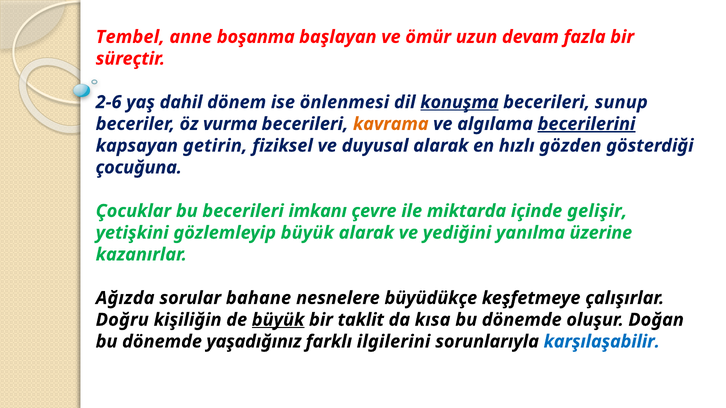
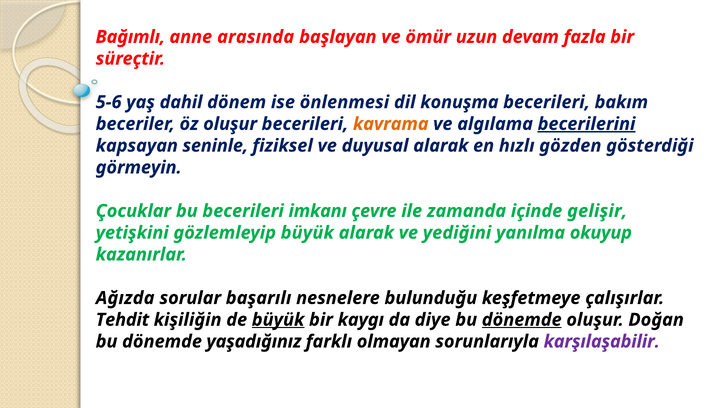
Tembel: Tembel -> Bağımlı (130, 37)
boşanma: boşanma -> arasında (256, 37)
2-6: 2-6 -> 5-6 (109, 102)
konuşma underline: present -> none (459, 102)
sunup: sunup -> bakım (621, 102)
öz vurma: vurma -> oluşur (230, 124)
getirin: getirin -> seninle (215, 146)
çocuğuna: çocuğuna -> görmeyin (139, 168)
miktarda: miktarda -> zamanda (466, 211)
üzerine: üzerine -> okuyup (601, 233)
bahane: bahane -> başarılı (259, 298)
büyüdükçe: büyüdükçe -> bulunduğu (431, 298)
Doğru: Doğru -> Tehdit (122, 320)
taklit: taklit -> kaygı (361, 320)
kısa: kısa -> diye (433, 320)
dönemde underline: none -> present (522, 320)
ilgilerini: ilgilerini -> olmayan (394, 342)
karşılaşabilir colour: blue -> purple (602, 342)
